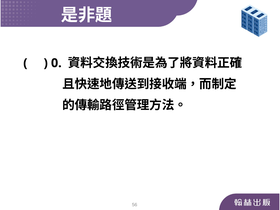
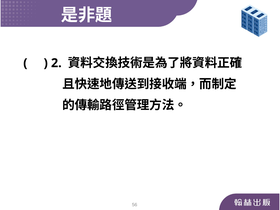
0: 0 -> 2 (56, 63)
